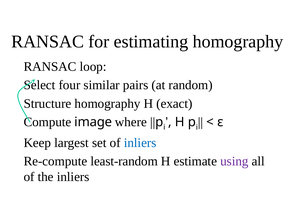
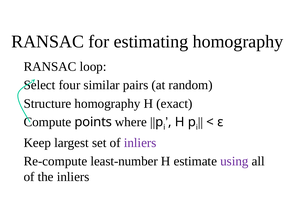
image: image -> points (93, 122)
inliers colour: blue -> purple (140, 143)
least-random: least-random -> least-number (124, 161)
